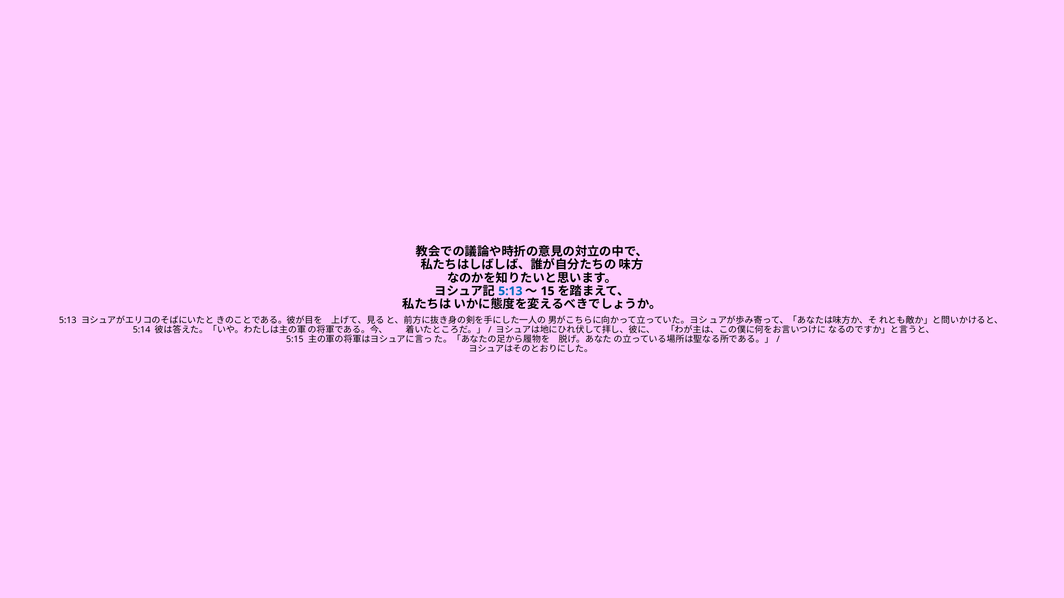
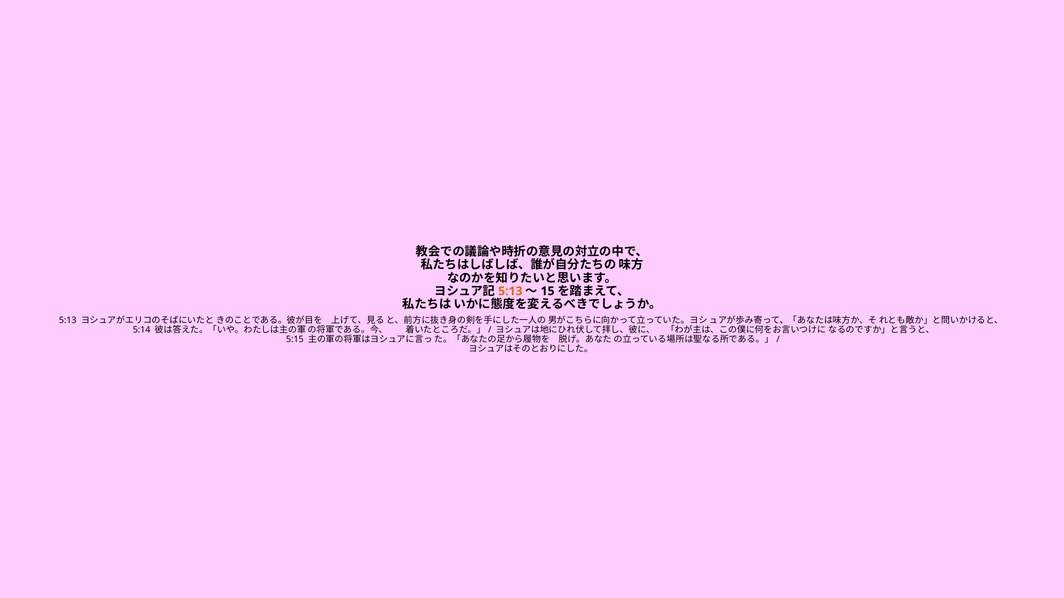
5:13 colour: blue -> orange (510, 291)
